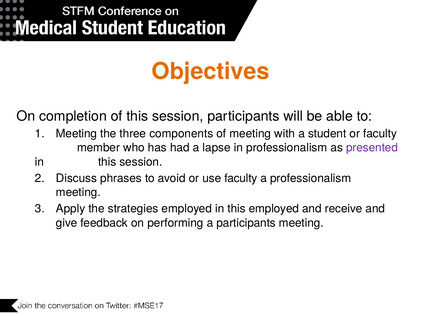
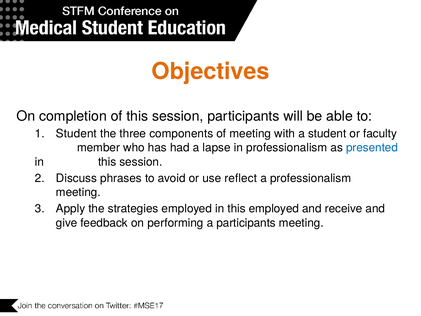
1 Meeting: Meeting -> Student (76, 134)
presented colour: purple -> blue (372, 148)
use faculty: faculty -> reflect (241, 178)
